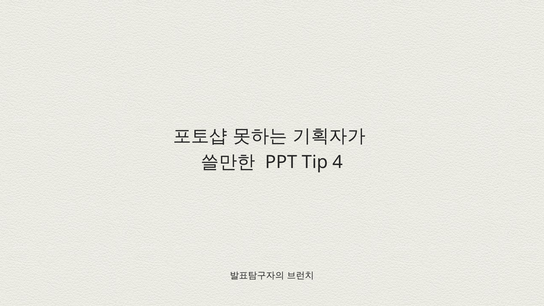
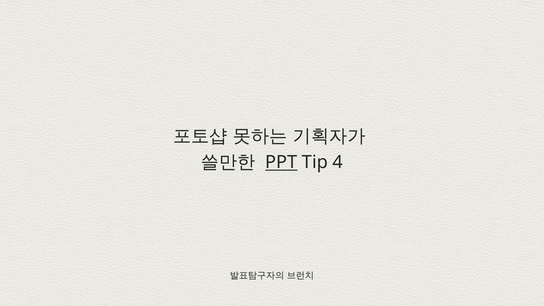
PPT underline: none -> present (281, 162)
